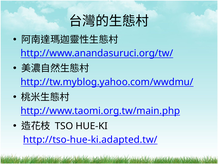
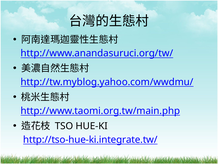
http://tso-hue-ki.adapted.tw/: http://tso-hue-ki.adapted.tw/ -> http://tso-hue-ki.integrate.tw/ (90, 139)
